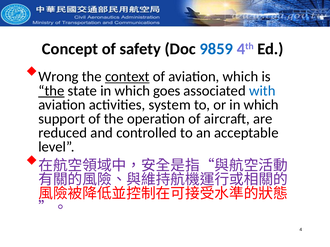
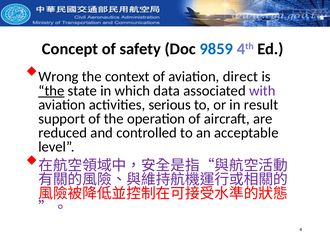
context underline: present -> none (127, 77)
aviation which: which -> direct (240, 77)
goes: goes -> data (167, 91)
with colour: blue -> purple (262, 91)
system: system -> serious (170, 105)
or in which: which -> result (261, 105)
